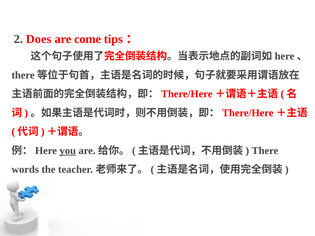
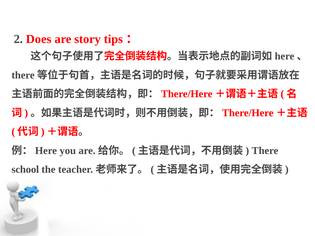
come: come -> story (88, 39)
you underline: present -> none (68, 151)
words: words -> school (25, 170)
